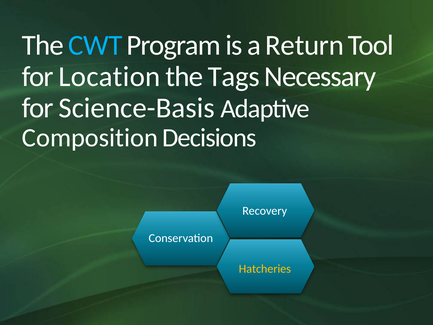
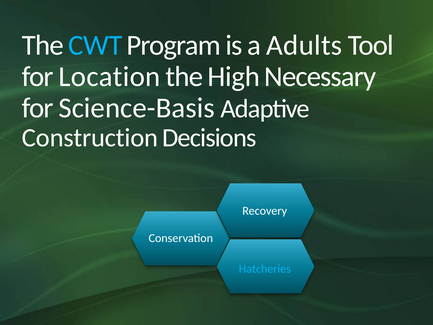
Return: Return -> Adults (304, 45)
Tags: Tags -> High (234, 77)
Composition: Composition -> Construction (90, 138)
Hatcheries colour: yellow -> light blue (265, 269)
